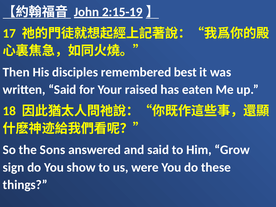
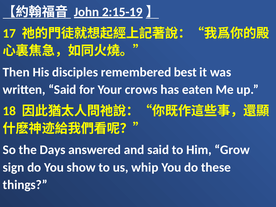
raised: raised -> crows (141, 90)
Sons: Sons -> Days (53, 150)
were: were -> whip (145, 167)
